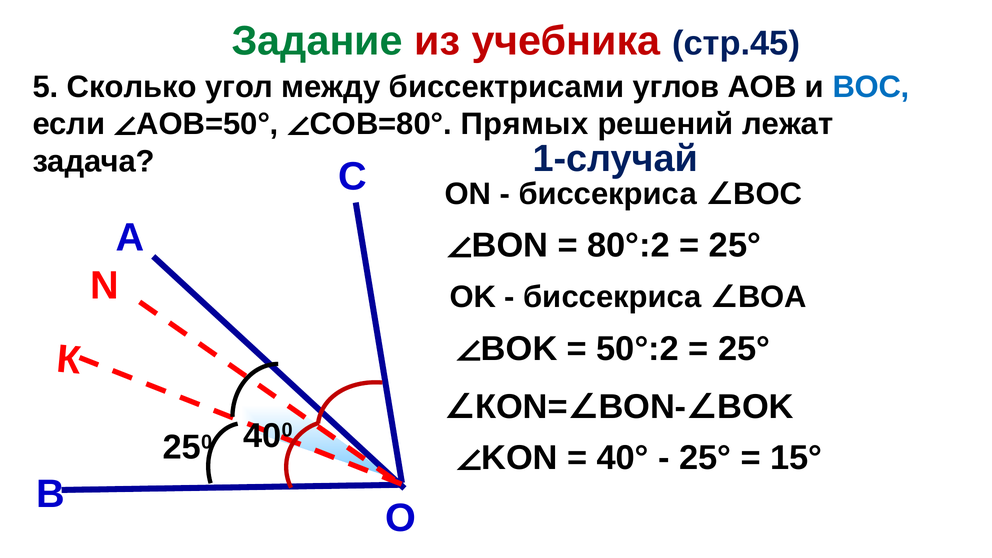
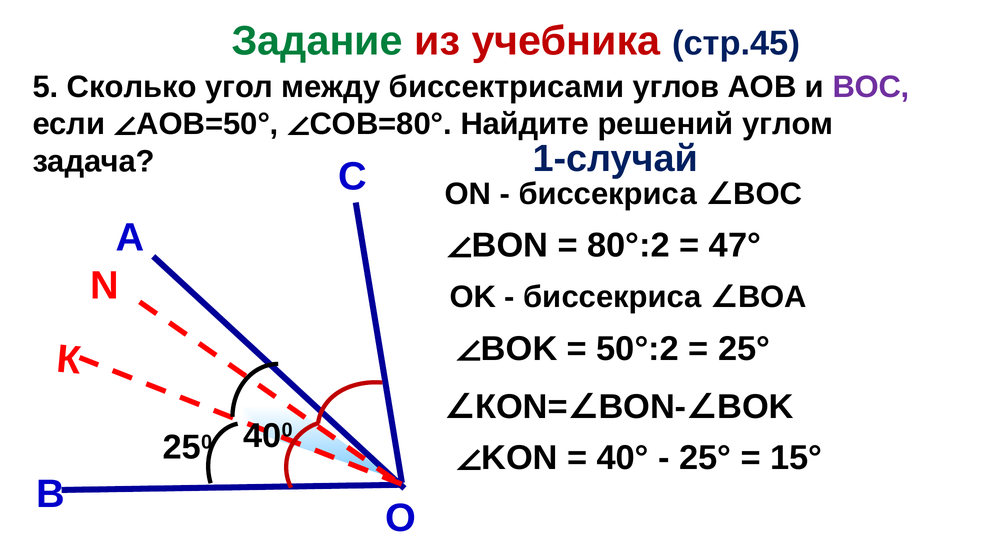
ВОС colour: blue -> purple (871, 87)
Прямых: Прямых -> Найдите (525, 124)
лежат: лежат -> углом (788, 124)
25°: 25° -> 47° (735, 245)
